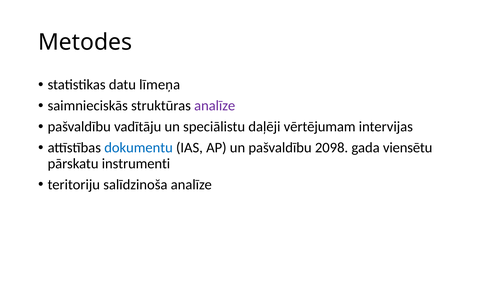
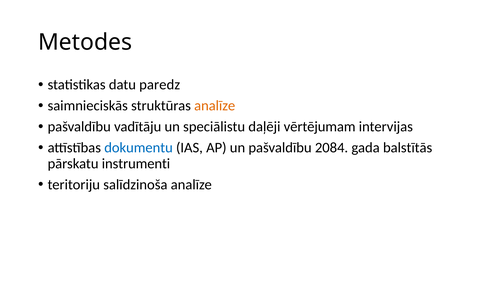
līmeņa: līmeņa -> paredz (160, 85)
analīze colour: purple -> orange (215, 106)
2098: 2098 -> 2084 (332, 148)
viensētu: viensētu -> balstītās (408, 148)
